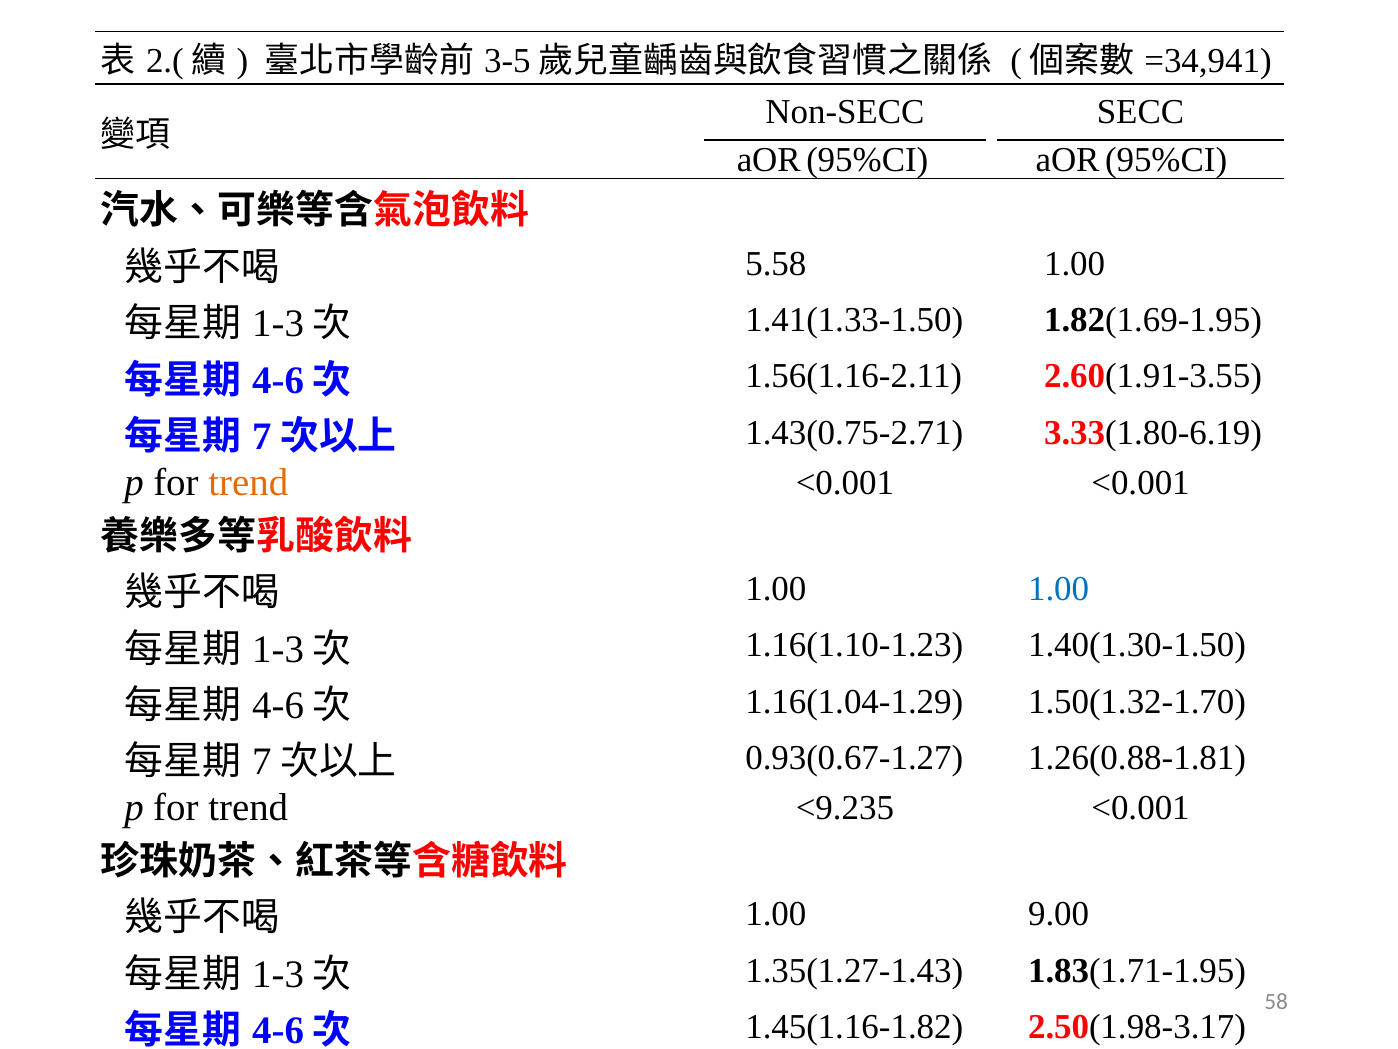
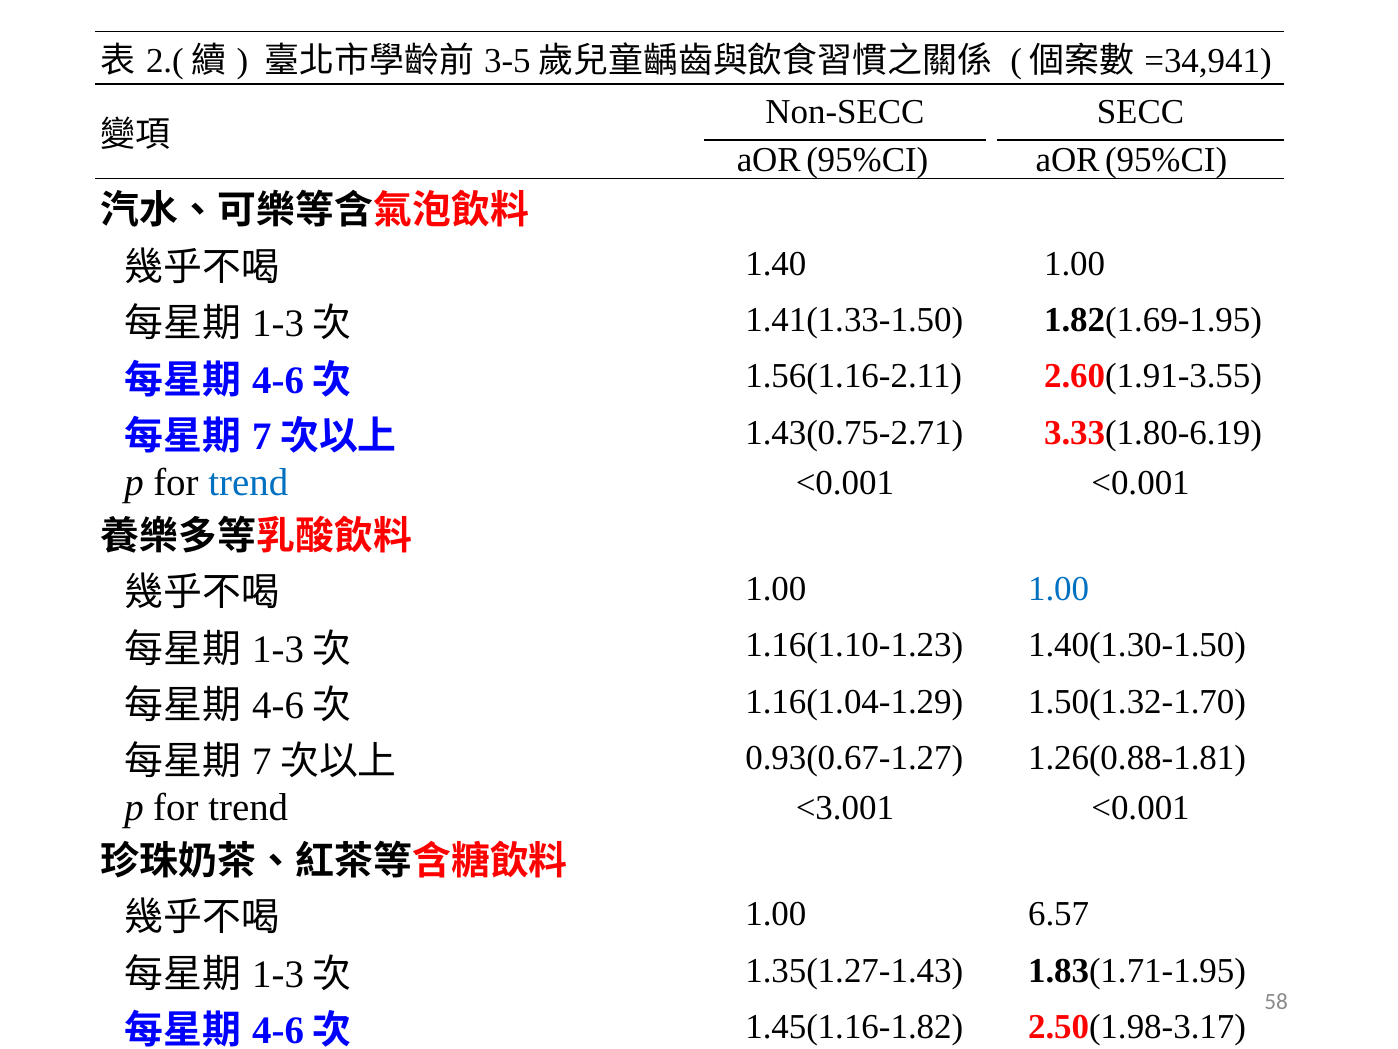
5.58: 5.58 -> 1.40 (776, 263)
trend colour: orange -> blue (248, 482)
<9.235: <9.235 -> <3.001 (845, 808)
9.00: 9.00 -> 6.57 (1059, 914)
